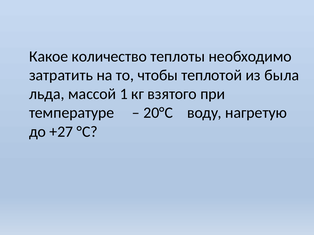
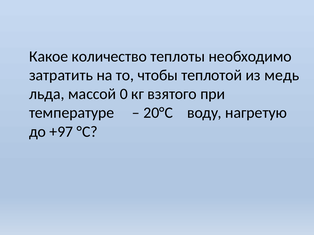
была: была -> медь (282, 75)
1: 1 -> 0 (124, 94)
+27: +27 -> +97 (61, 132)
